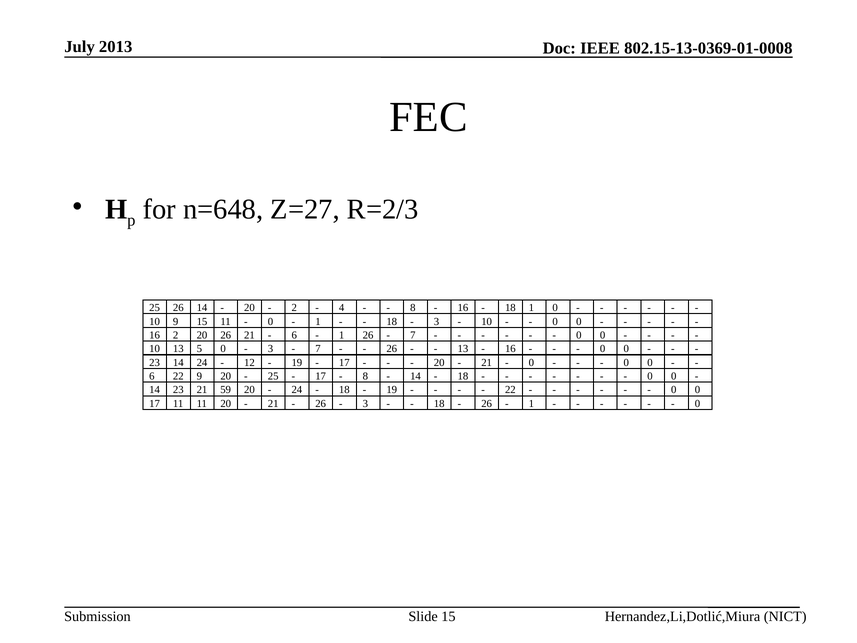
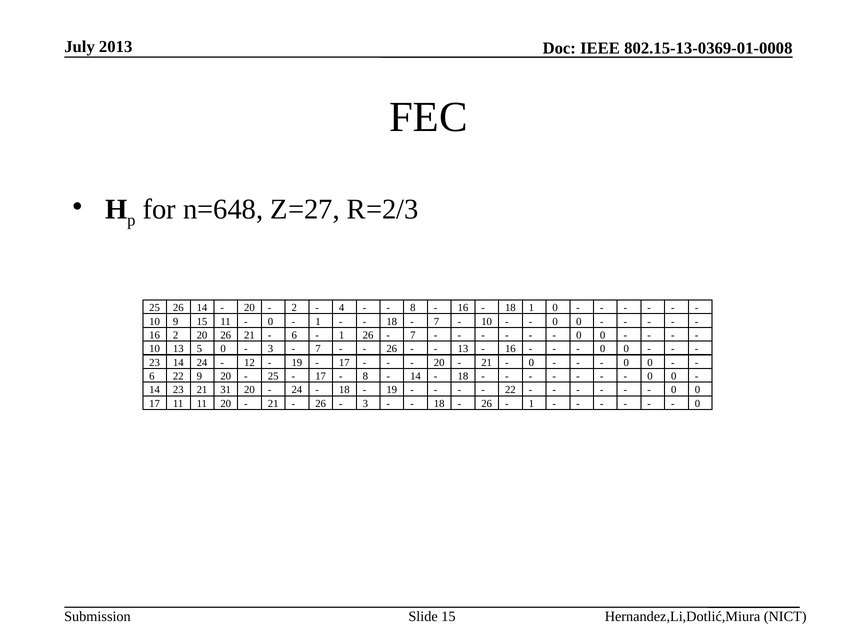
3: 3 -> 7 (437, 321)
59: 59 -> 31 (226, 390)
